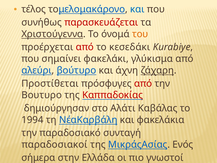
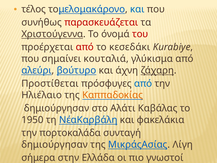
του colour: orange -> red (140, 34)
φακελάκι: φακελάκι -> κουταλιά (106, 59)
από colour: red -> blue (143, 83)
Βουτυρο: Βουτυρο -> Ηλιέλαιο (42, 95)
Καππαδοκίας colour: red -> orange (113, 95)
1994: 1994 -> 1950 (32, 120)
παραδοσιακό: παραδοσιακό -> πορτοκαλάδα (70, 133)
παραδοσιακοί: παραδοσιακοί -> δημιούργησαν (55, 144)
Ενός: Ενός -> Λίγη (183, 144)
